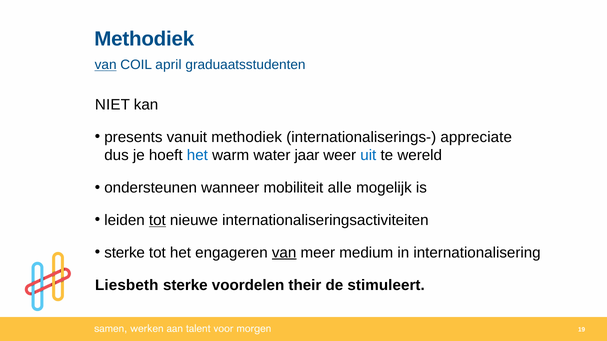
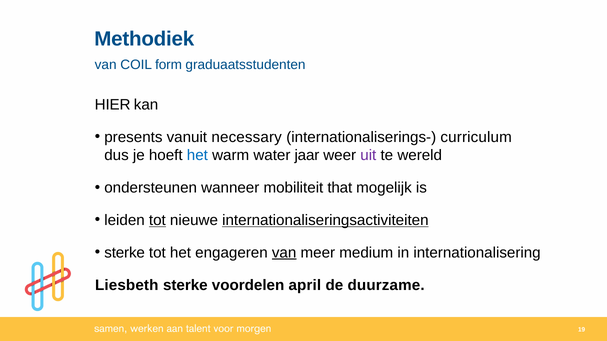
van underline: present -> none (106, 65)
april: april -> form (169, 65)
NIET: NIET -> HIER (113, 105)
vanuit methodiek: methodiek -> necessary (247, 137)
appreciate: appreciate -> curriculum (476, 137)
uit colour: blue -> purple (368, 156)
alle: alle -> that (340, 188)
internationaliseringsactiviteiten underline: none -> present (325, 221)
their: their -> april (305, 285)
stimuleert: stimuleert -> duurzame (386, 285)
